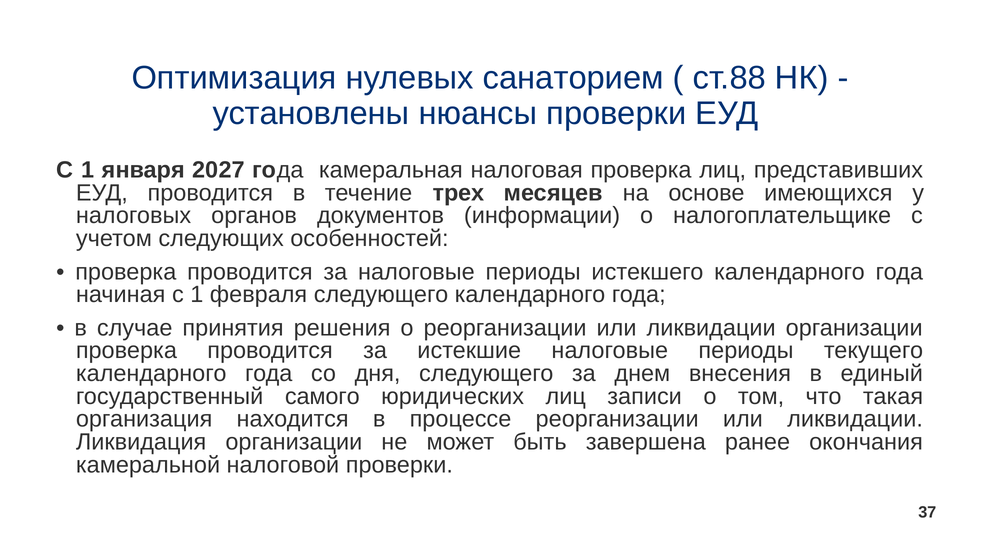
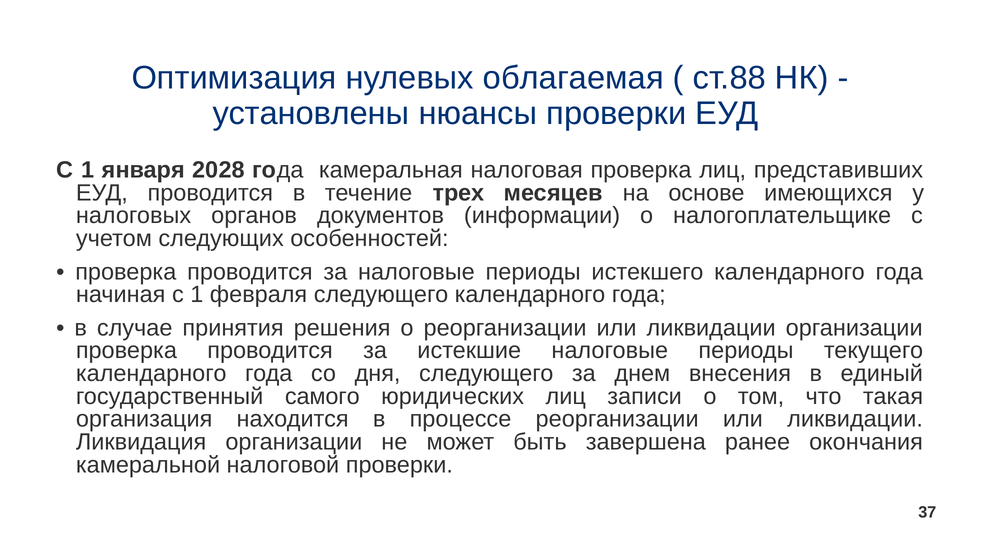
санаторием: санаторием -> облагаемая (573, 78)
2027: 2027 -> 2028 (219, 170)
